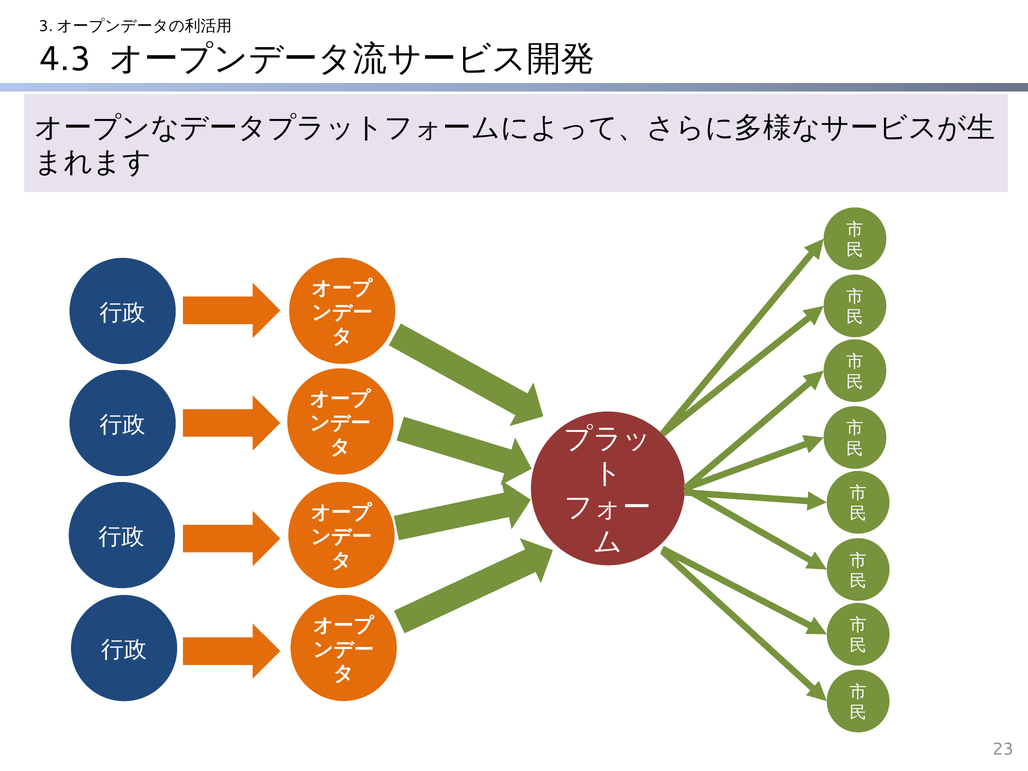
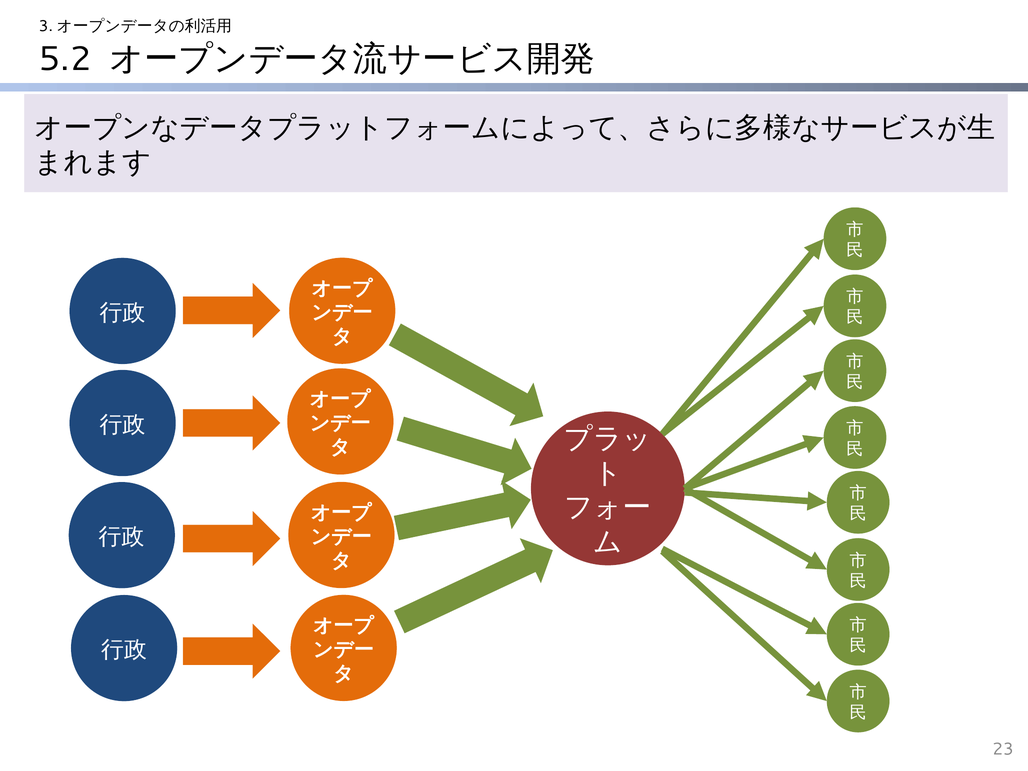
4.3: 4.3 -> 5.2 (65, 59)
